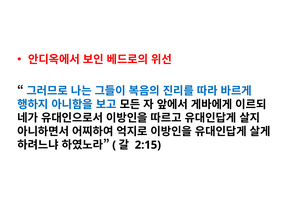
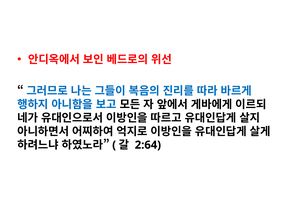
2:15: 2:15 -> 2:64 (148, 145)
